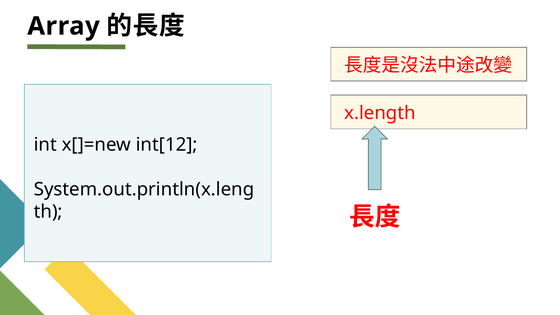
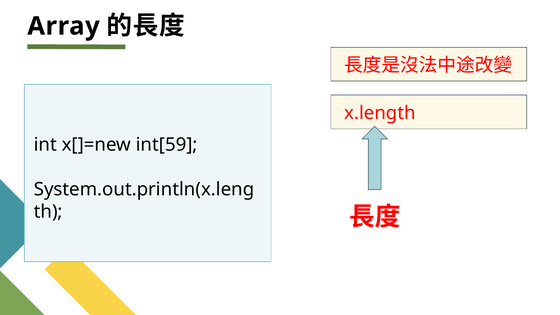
int[12: int[12 -> int[59 (167, 145)
